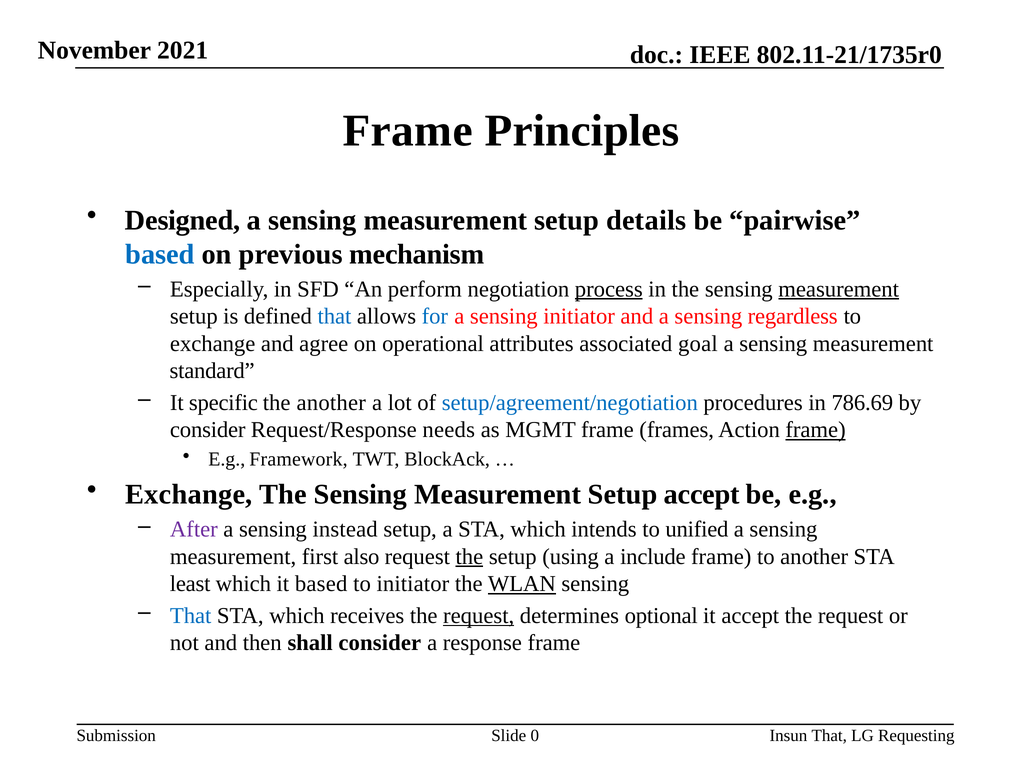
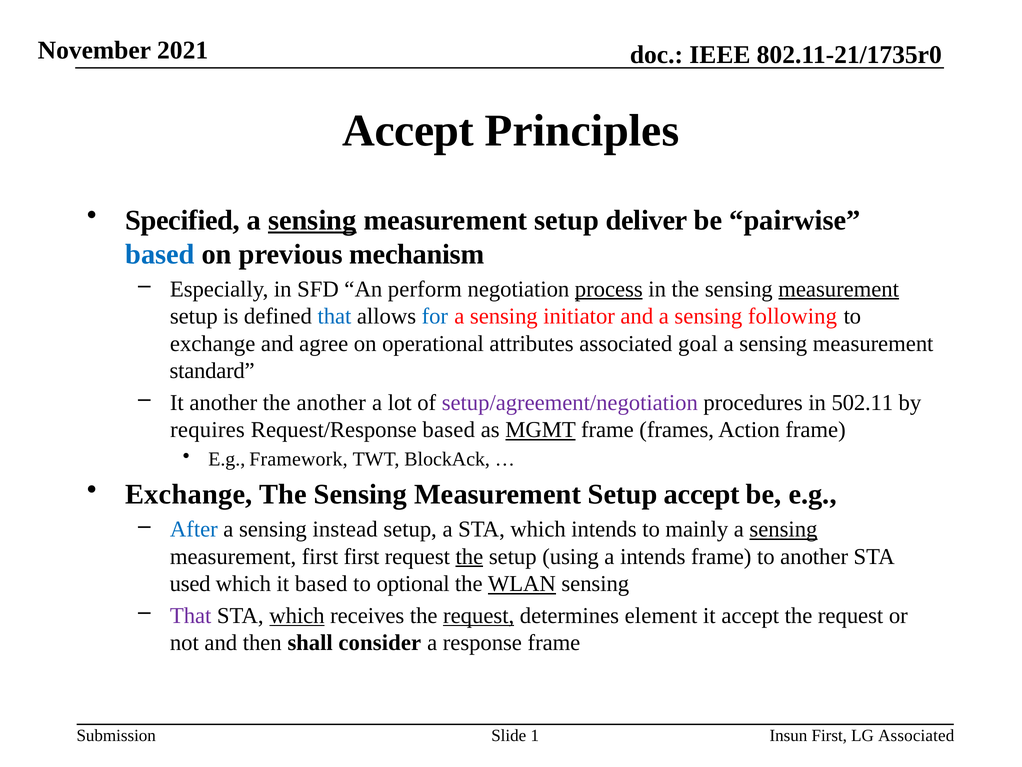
Frame: Frame -> Accept (408, 131)
Designed: Designed -> Specified (183, 220)
sensing underline: none -> present (312, 220)
details: details -> deliver (647, 220)
regardless: regardless -> following (792, 316)
It specific: specific -> another (223, 402)
setup/agreement/negotiation colour: blue -> purple (570, 402)
786.69: 786.69 -> 502.11 (862, 402)
consider: consider -> requires (208, 430)
Request/Response needs: needs -> based (449, 430)
MGMT underline: none -> present (541, 430)
frame underline: present -> none (816, 430)
After colour: purple -> blue (194, 529)
unified: unified -> mainly (697, 529)
sensing underline: none -> present (783, 529)
first also: also -> first (362, 556)
a include: include -> intends (653, 556)
least: least -> used (190, 584)
to initiator: initiator -> optional (413, 584)
That colour: blue -> purple (191, 615)
which underline: none -> present (297, 615)
optional: optional -> element (661, 615)
0: 0 -> 1 (535, 735)
Insun That: That -> First (829, 735)
LG Requesting: Requesting -> Associated (916, 735)
